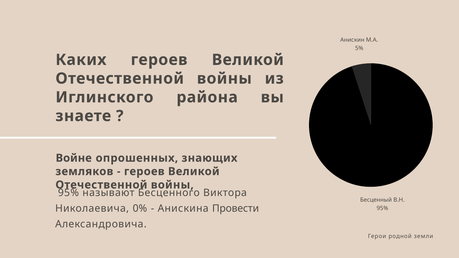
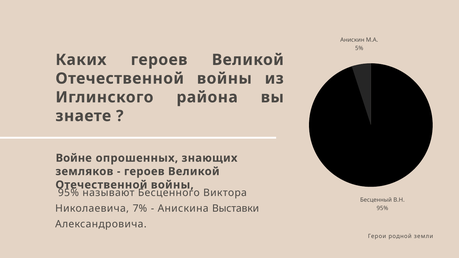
0%: 0% -> 7% (140, 209)
Провести: Провести -> Выставки (236, 209)
